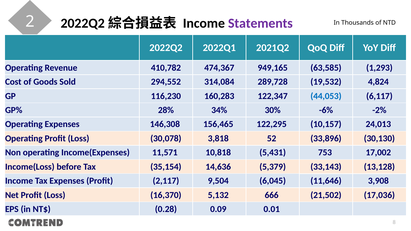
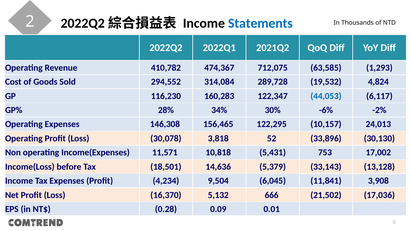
Statements colour: purple -> blue (260, 23)
949,165: 949,165 -> 712,075 (273, 68)
35,154: 35,154 -> 18,501 (166, 167)
2,117: 2,117 -> 4,234 (166, 181)
11,646: 11,646 -> 11,841 (326, 181)
